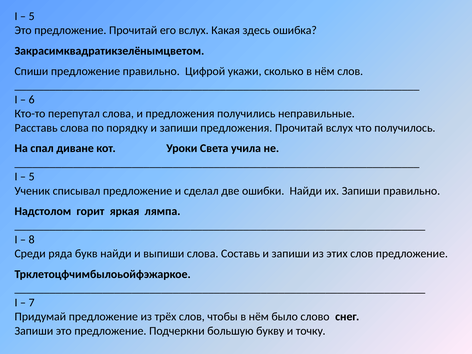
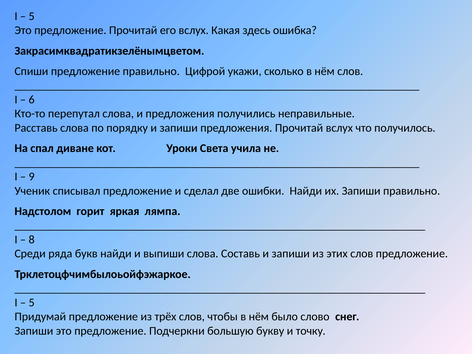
5: 5 -> 9 (32, 177)
7: 7 -> 5 (32, 303)
